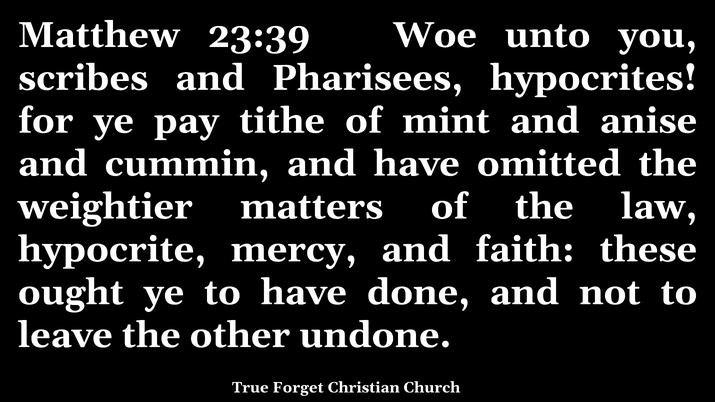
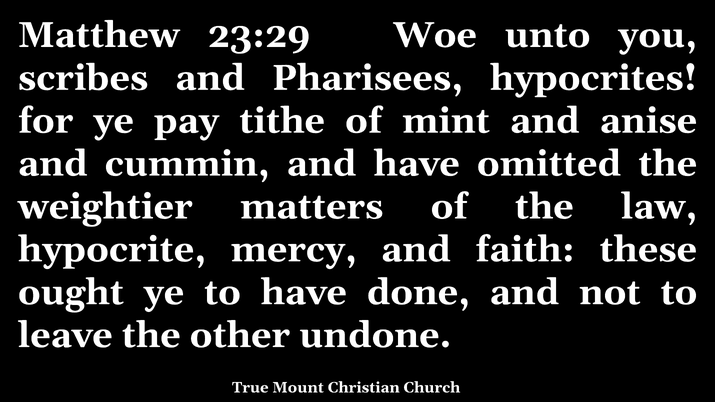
23:39: 23:39 -> 23:29 (259, 35)
Forget: Forget -> Mount (298, 388)
